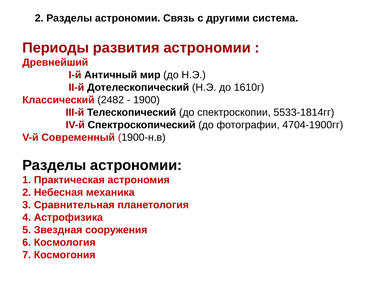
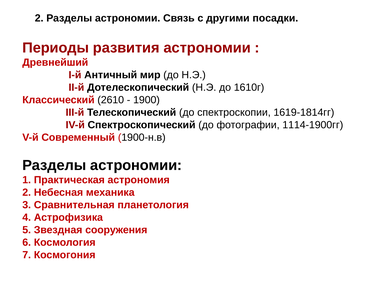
система: система -> посадки (275, 18)
2482: 2482 -> 2610 (111, 100)
5533-1814гг: 5533-1814гг -> 1619-1814гг (304, 112)
4704-1900гг: 4704-1900гг -> 1114-1900гг (313, 125)
